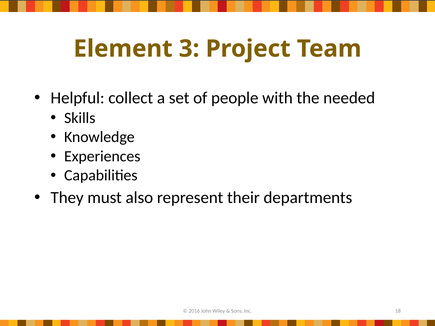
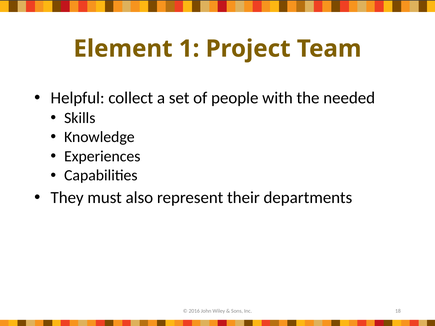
3: 3 -> 1 (189, 49)
